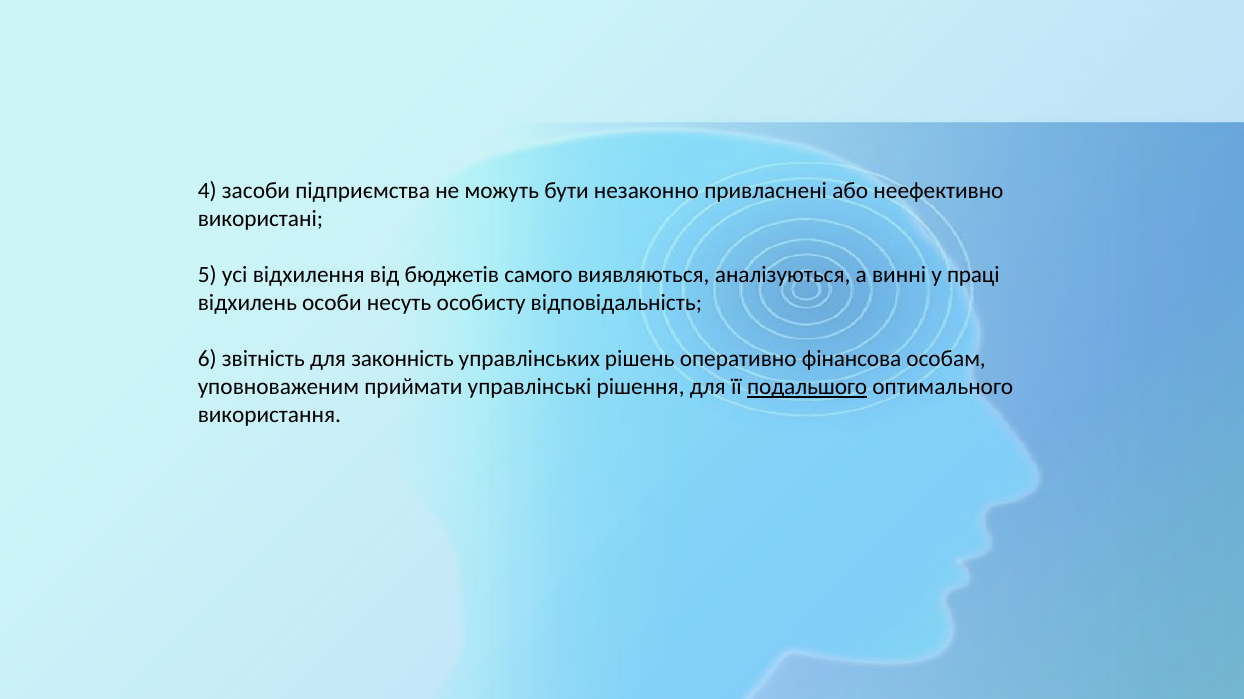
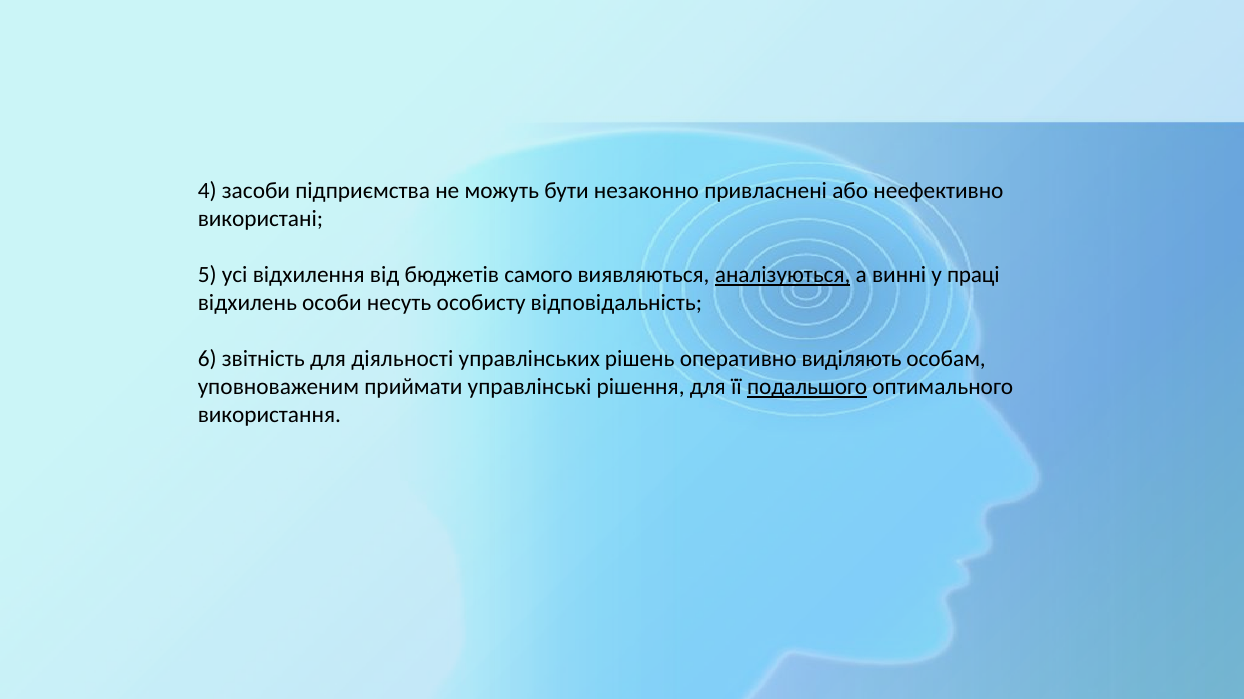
аналізуються underline: none -> present (783, 275)
законність: законність -> діяльності (402, 359)
фінансова: фінансова -> виділяють (852, 359)
